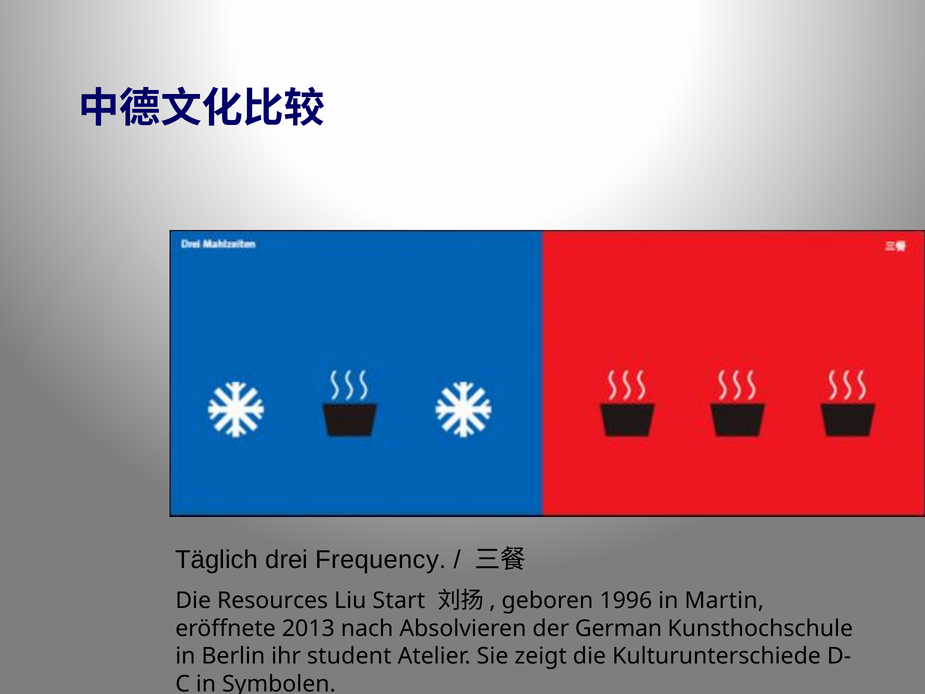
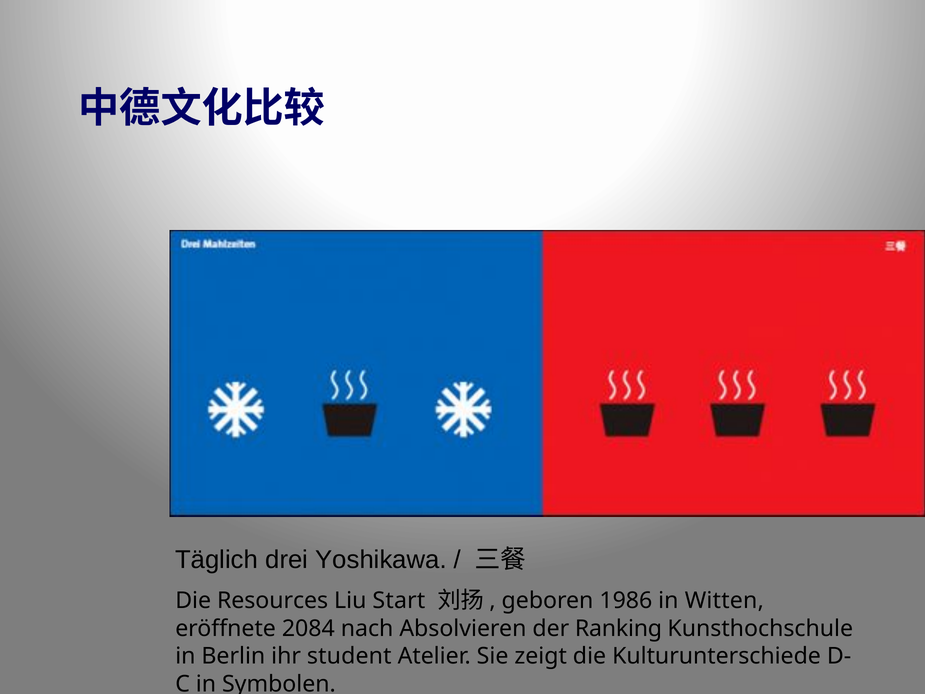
Frequency: Frequency -> Yoshikawa (381, 560)
1996: 1996 -> 1986 (626, 600)
Martin: Martin -> Witten (724, 600)
2013: 2013 -> 2084 (308, 628)
German: German -> Ranking (618, 628)
